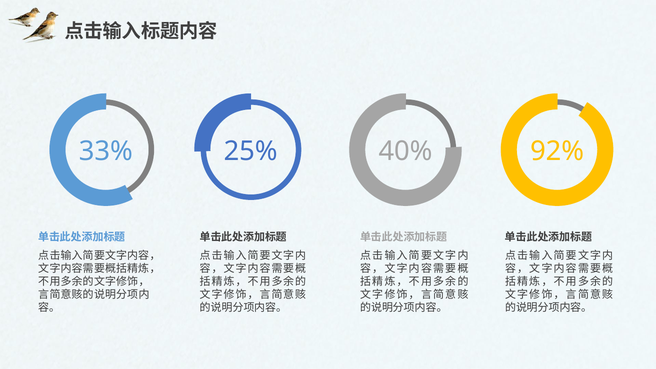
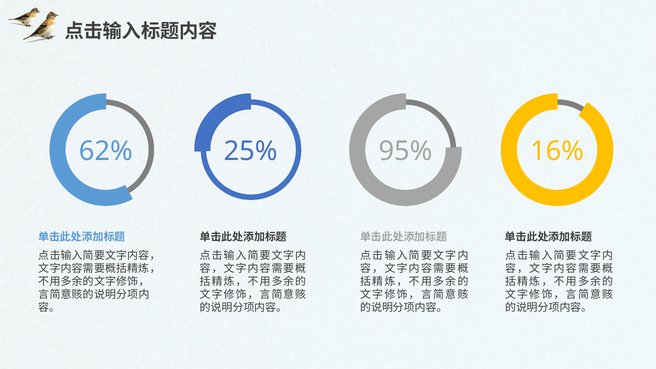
33%: 33% -> 62% (106, 151)
40%: 40% -> 95% (405, 151)
92%: 92% -> 16% (557, 151)
